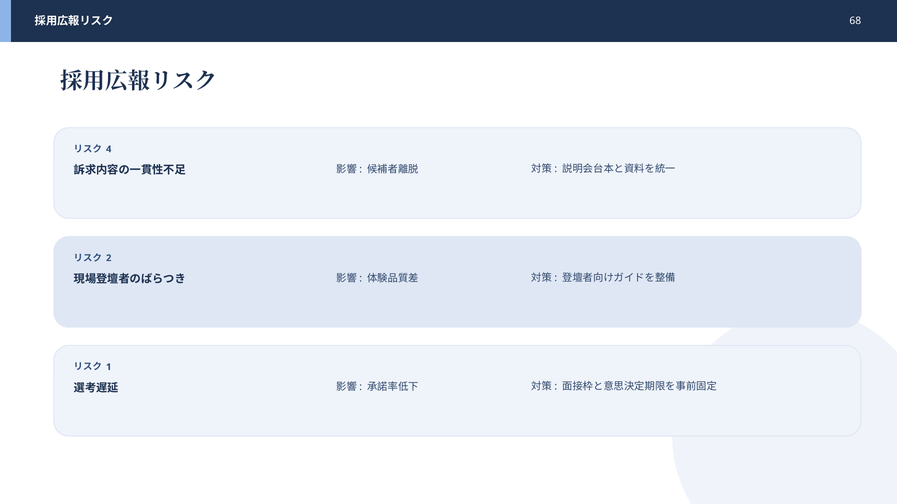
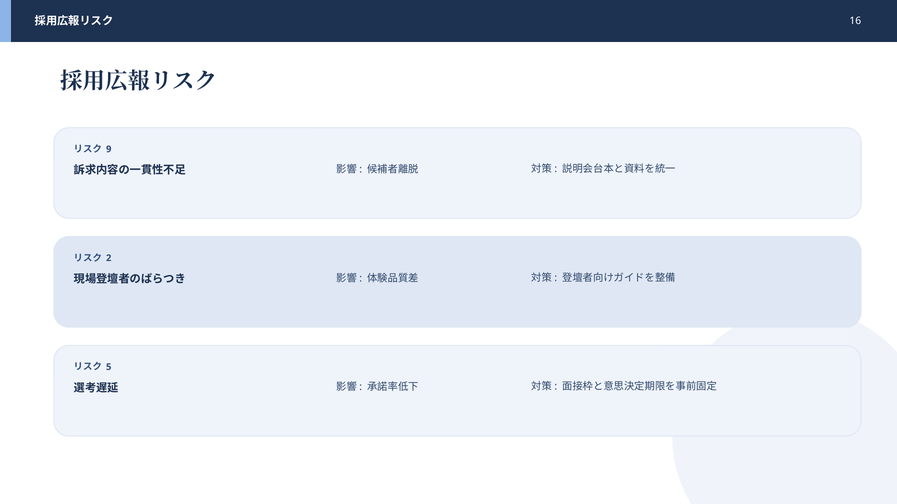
68: 68 -> 16 (855, 21)
4: 4 -> 9 (109, 149)
1: 1 -> 5 (109, 367)
